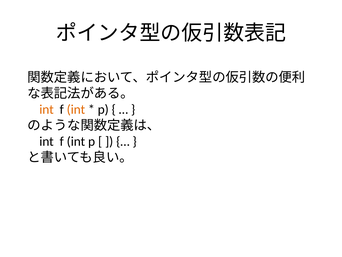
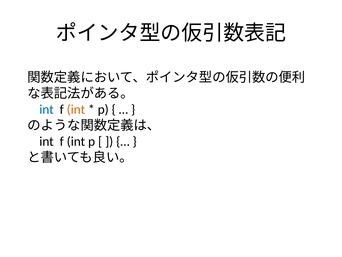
int colour: orange -> blue (47, 109)
